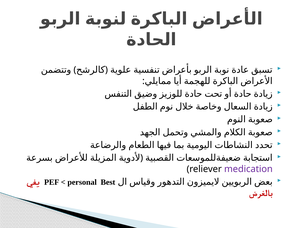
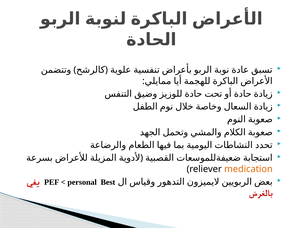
medication colour: purple -> orange (248, 169)
